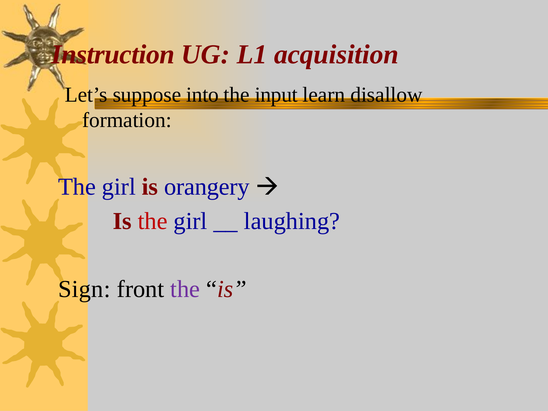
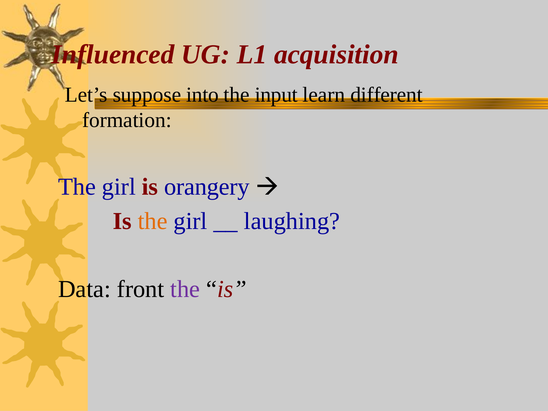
Instruction: Instruction -> Influenced (113, 54)
disallow: disallow -> different (387, 95)
the colour: red -> orange (153, 221)
Sign: Sign -> Data (84, 289)
